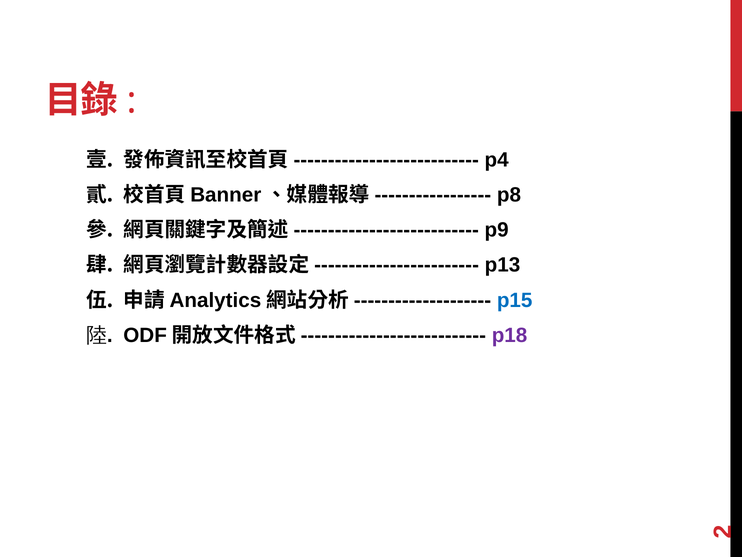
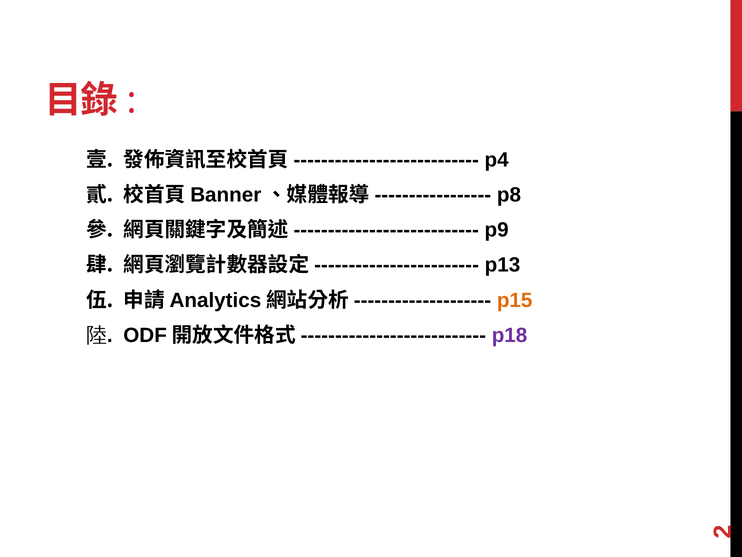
p15 colour: blue -> orange (515, 300)
